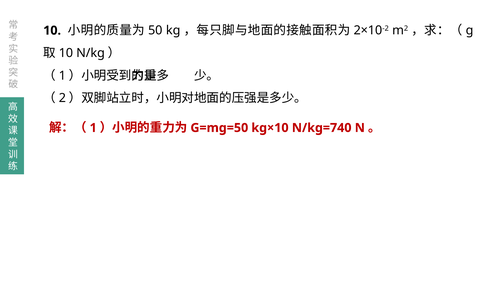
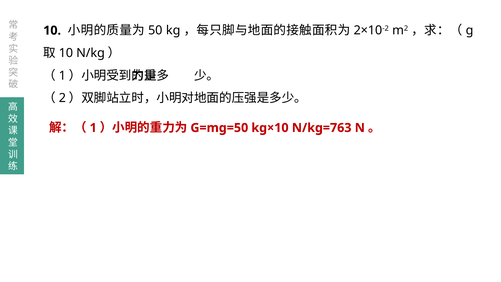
N/kg=740: N/kg=740 -> N/kg=763 (322, 128)
